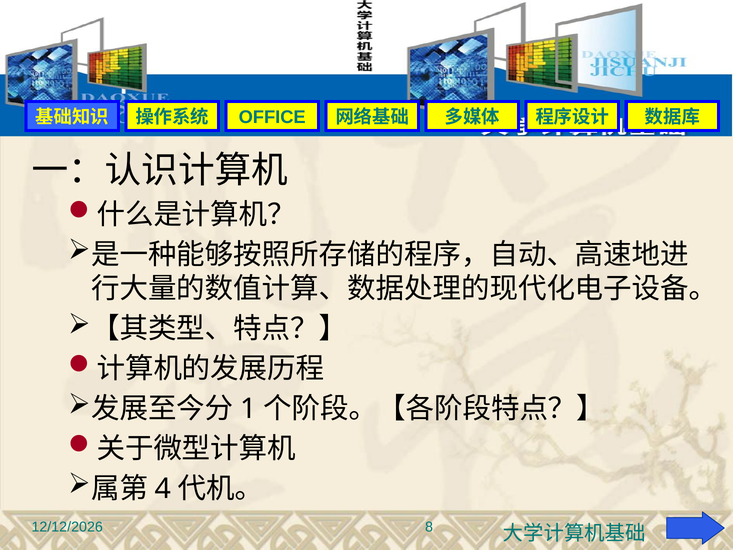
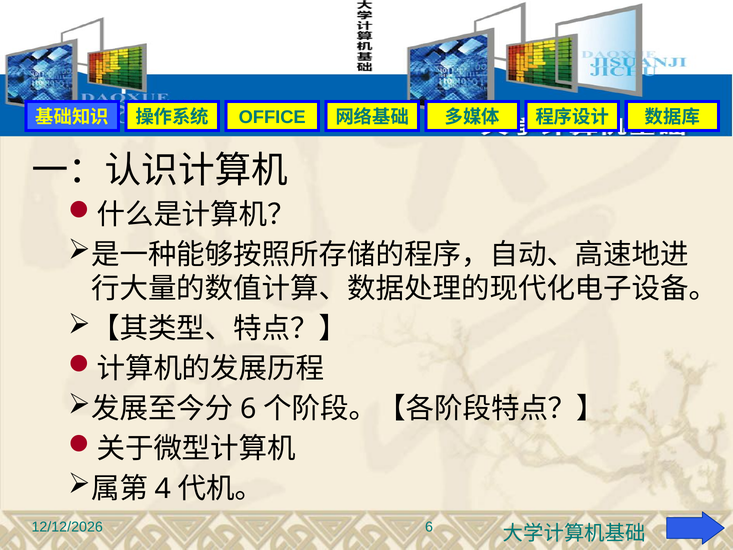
1: 1 -> 6 (248, 409)
8: 8 -> 6 (429, 527)
